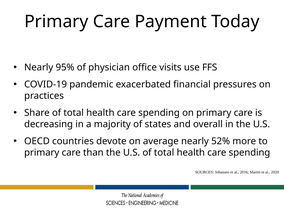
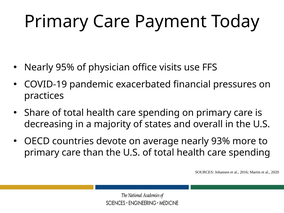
52%: 52% -> 93% (221, 141)
